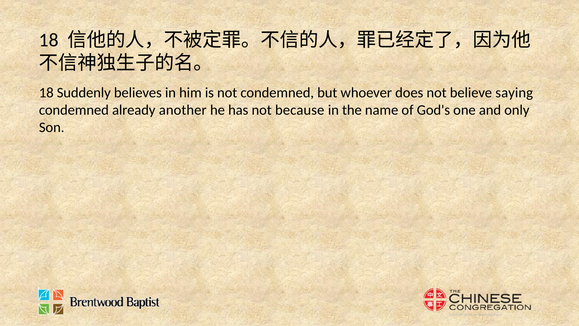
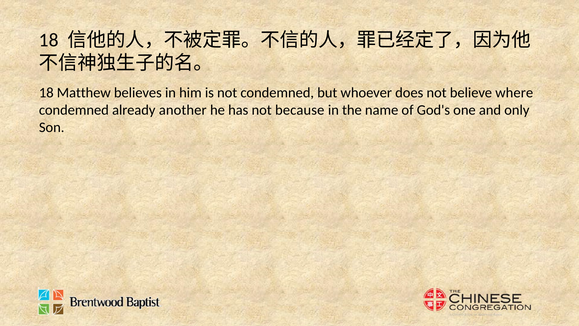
Suddenly: Suddenly -> Matthew (84, 93)
saying: saying -> where (514, 93)
